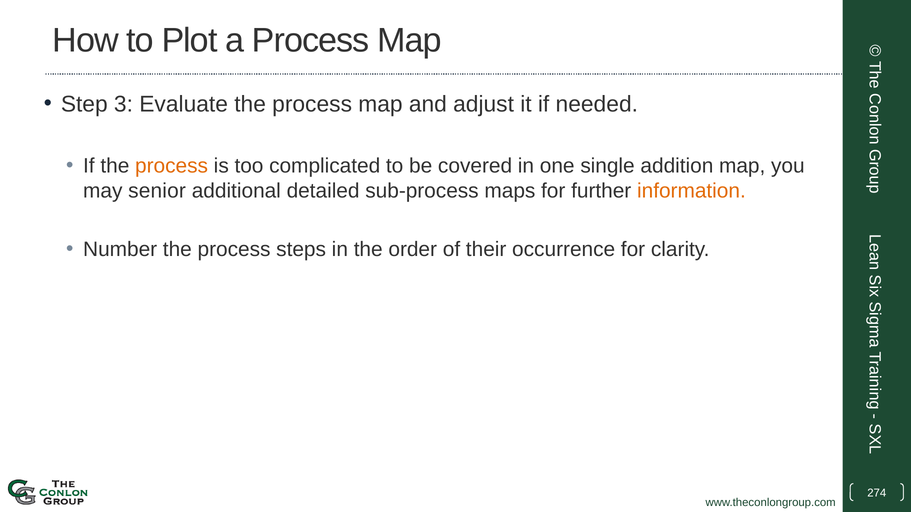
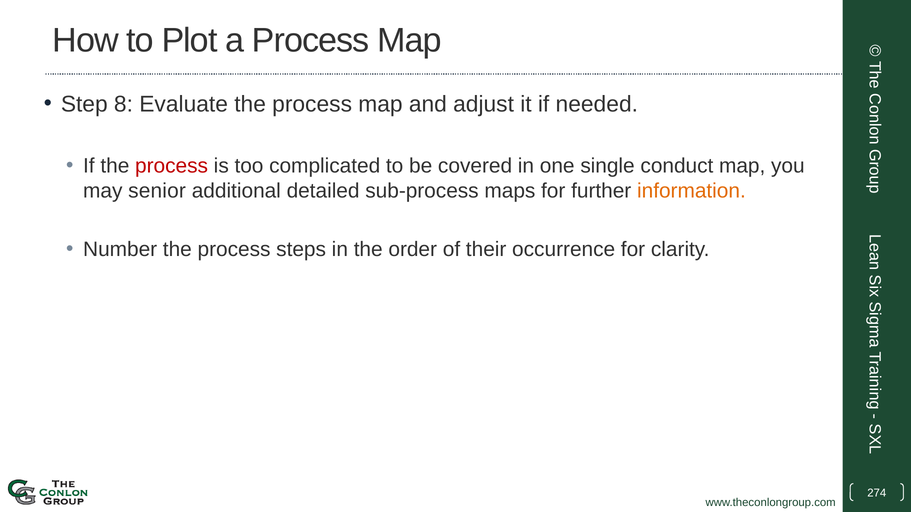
3: 3 -> 8 (123, 104)
process colour: orange -> red (172, 166)
addition: addition -> conduct (677, 166)
